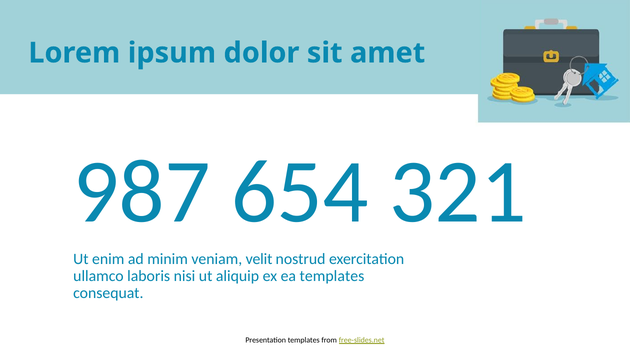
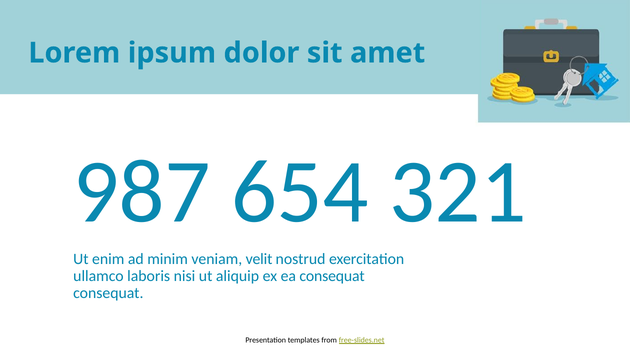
ea templates: templates -> consequat (332, 276)
